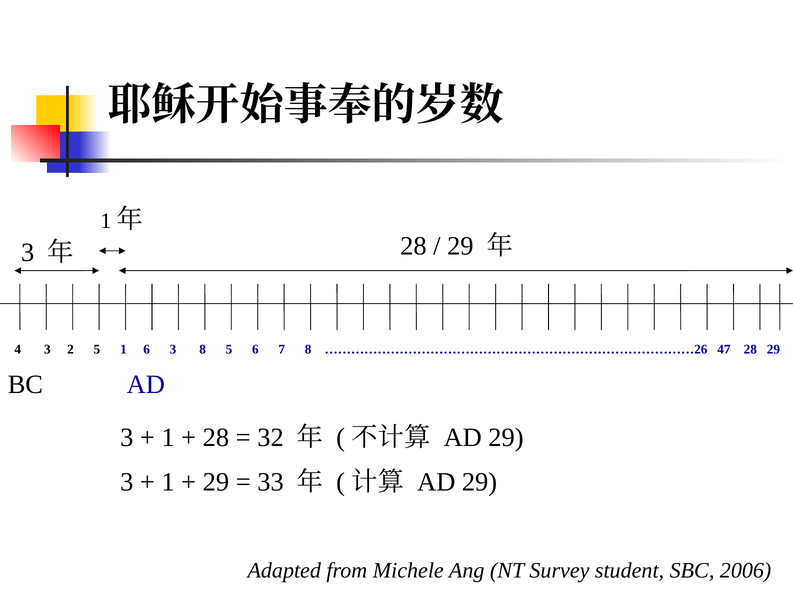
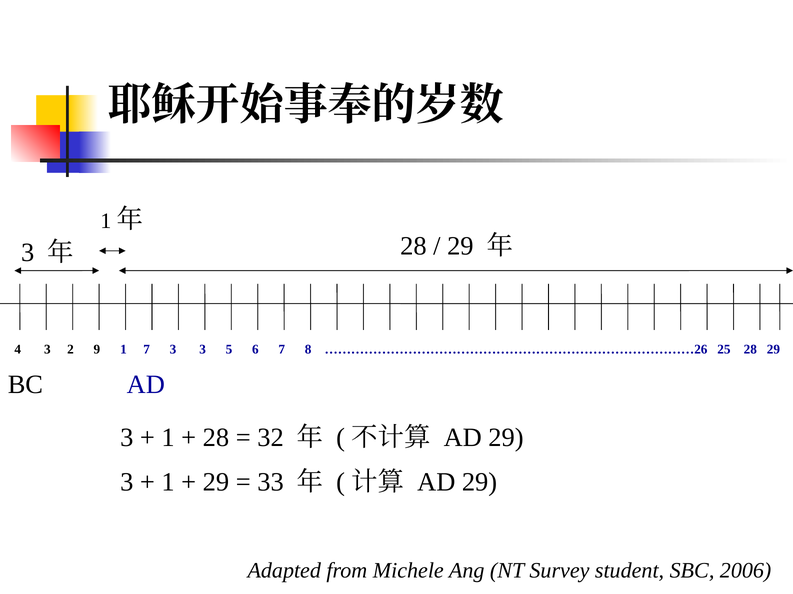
2 5: 5 -> 9 (97, 350)
1 6: 6 -> 7 (147, 350)
3 8: 8 -> 3 (203, 350)
47: 47 -> 25 (724, 350)
